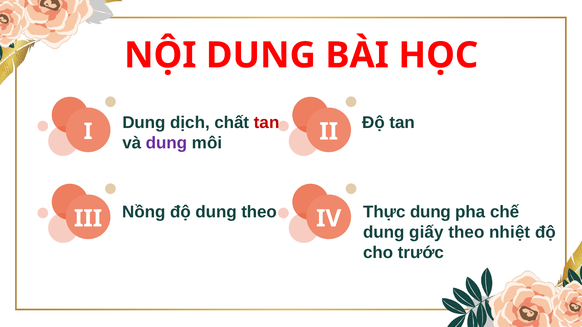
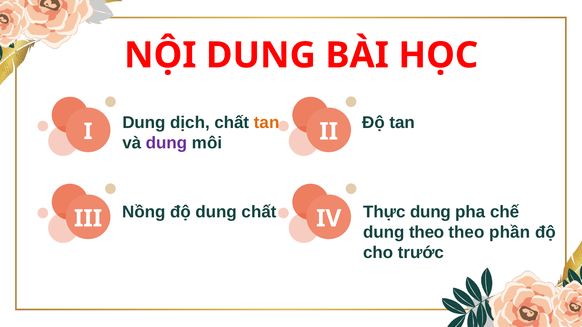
tan colour: red -> orange (267, 123)
dung theo: theo -> chất (259, 212)
dung giấy: giấy -> theo (427, 232)
nhiệt: nhiệt -> phần (510, 232)
